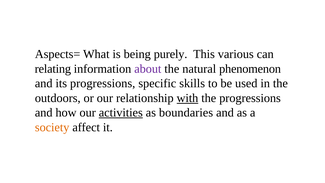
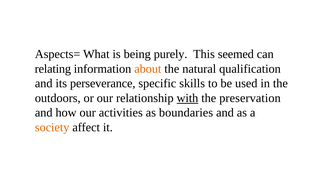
various: various -> seemed (236, 54)
about colour: purple -> orange (148, 69)
phenomenon: phenomenon -> qualification (250, 69)
its progressions: progressions -> perseverance (103, 83)
the progressions: progressions -> preservation (250, 98)
activities underline: present -> none (121, 113)
